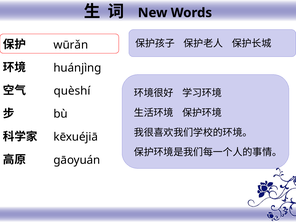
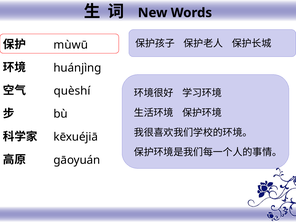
wūrǎn: wūrǎn -> mùwū (71, 45)
